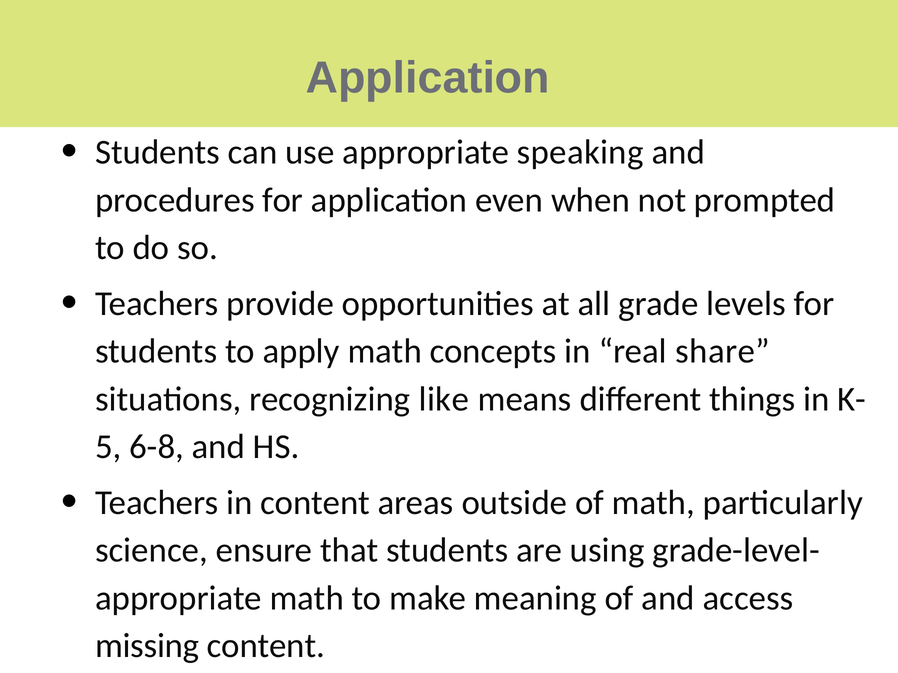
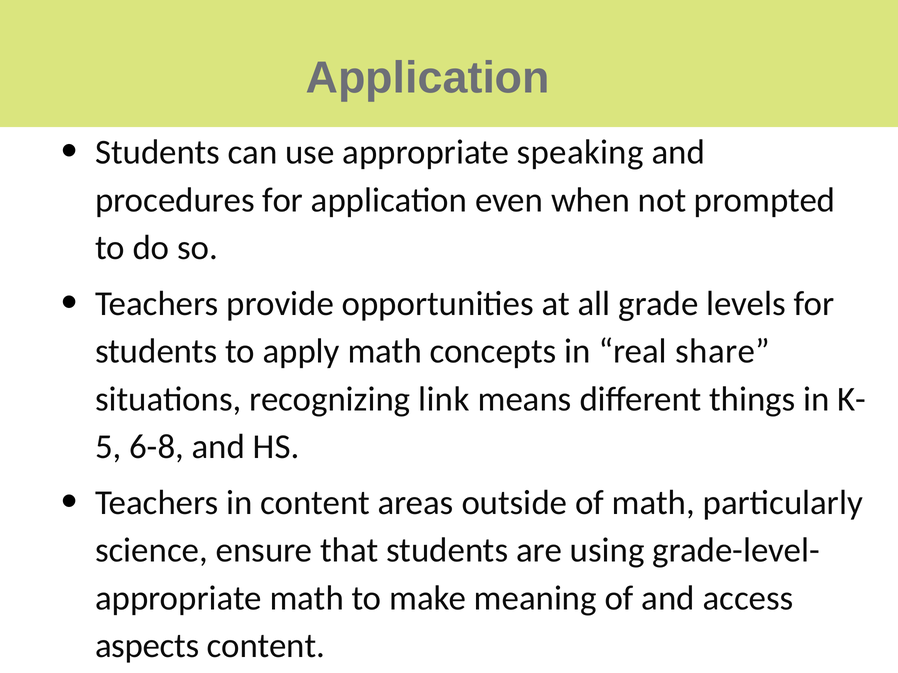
like: like -> link (444, 399)
missing: missing -> aspects (147, 646)
